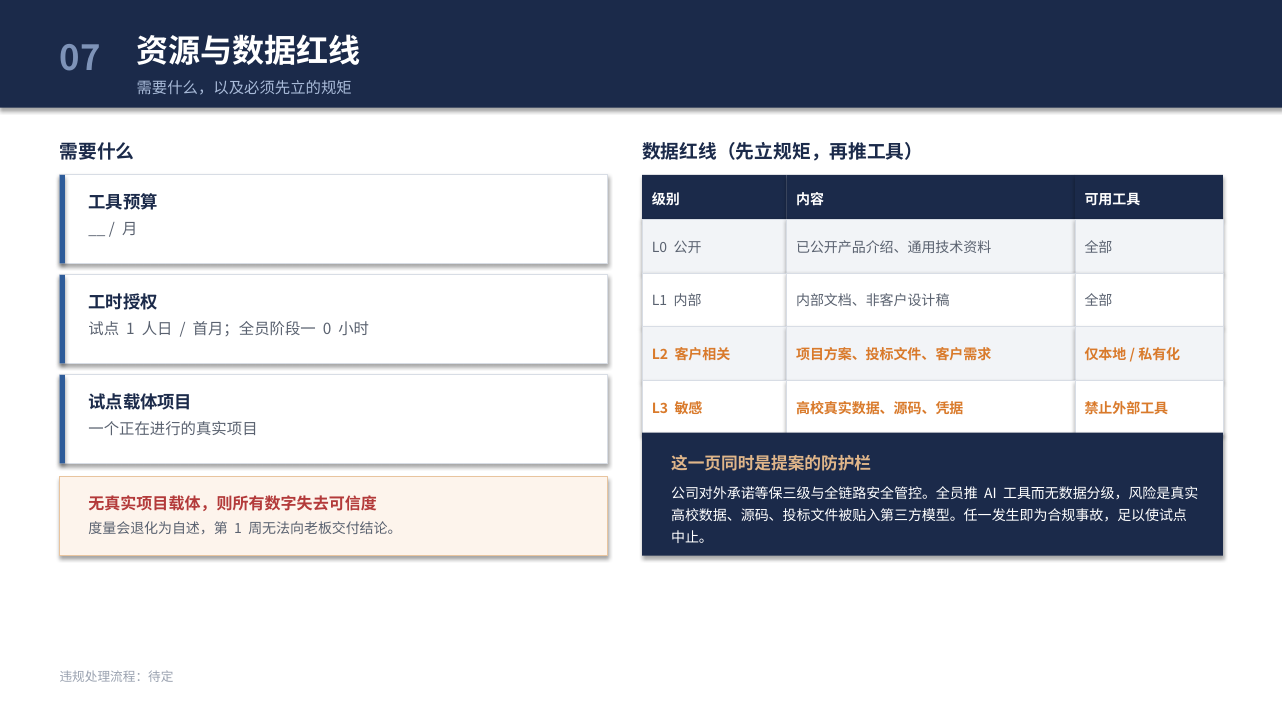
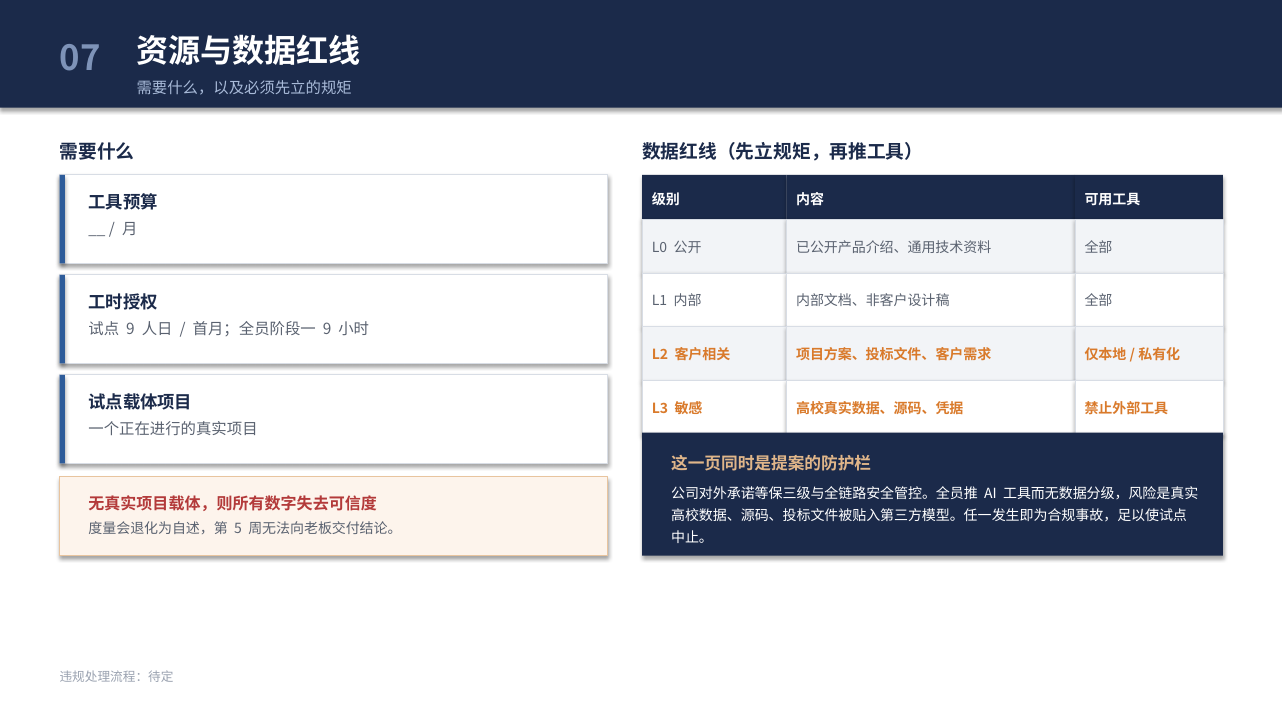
1: 1 -> 9 (131, 329)
0: 0 -> 9 (327, 329)
1: 1 -> 5 (238, 529)
